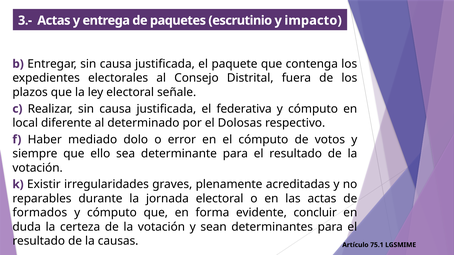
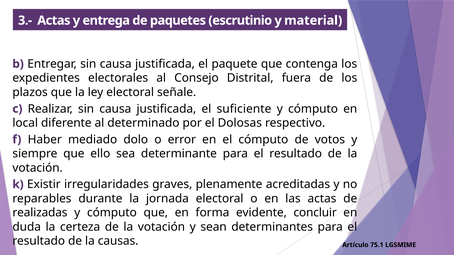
impacto: impacto -> material (313, 21)
federativa: federativa -> suficiente (244, 109)
formados: formados -> realizadas (40, 213)
